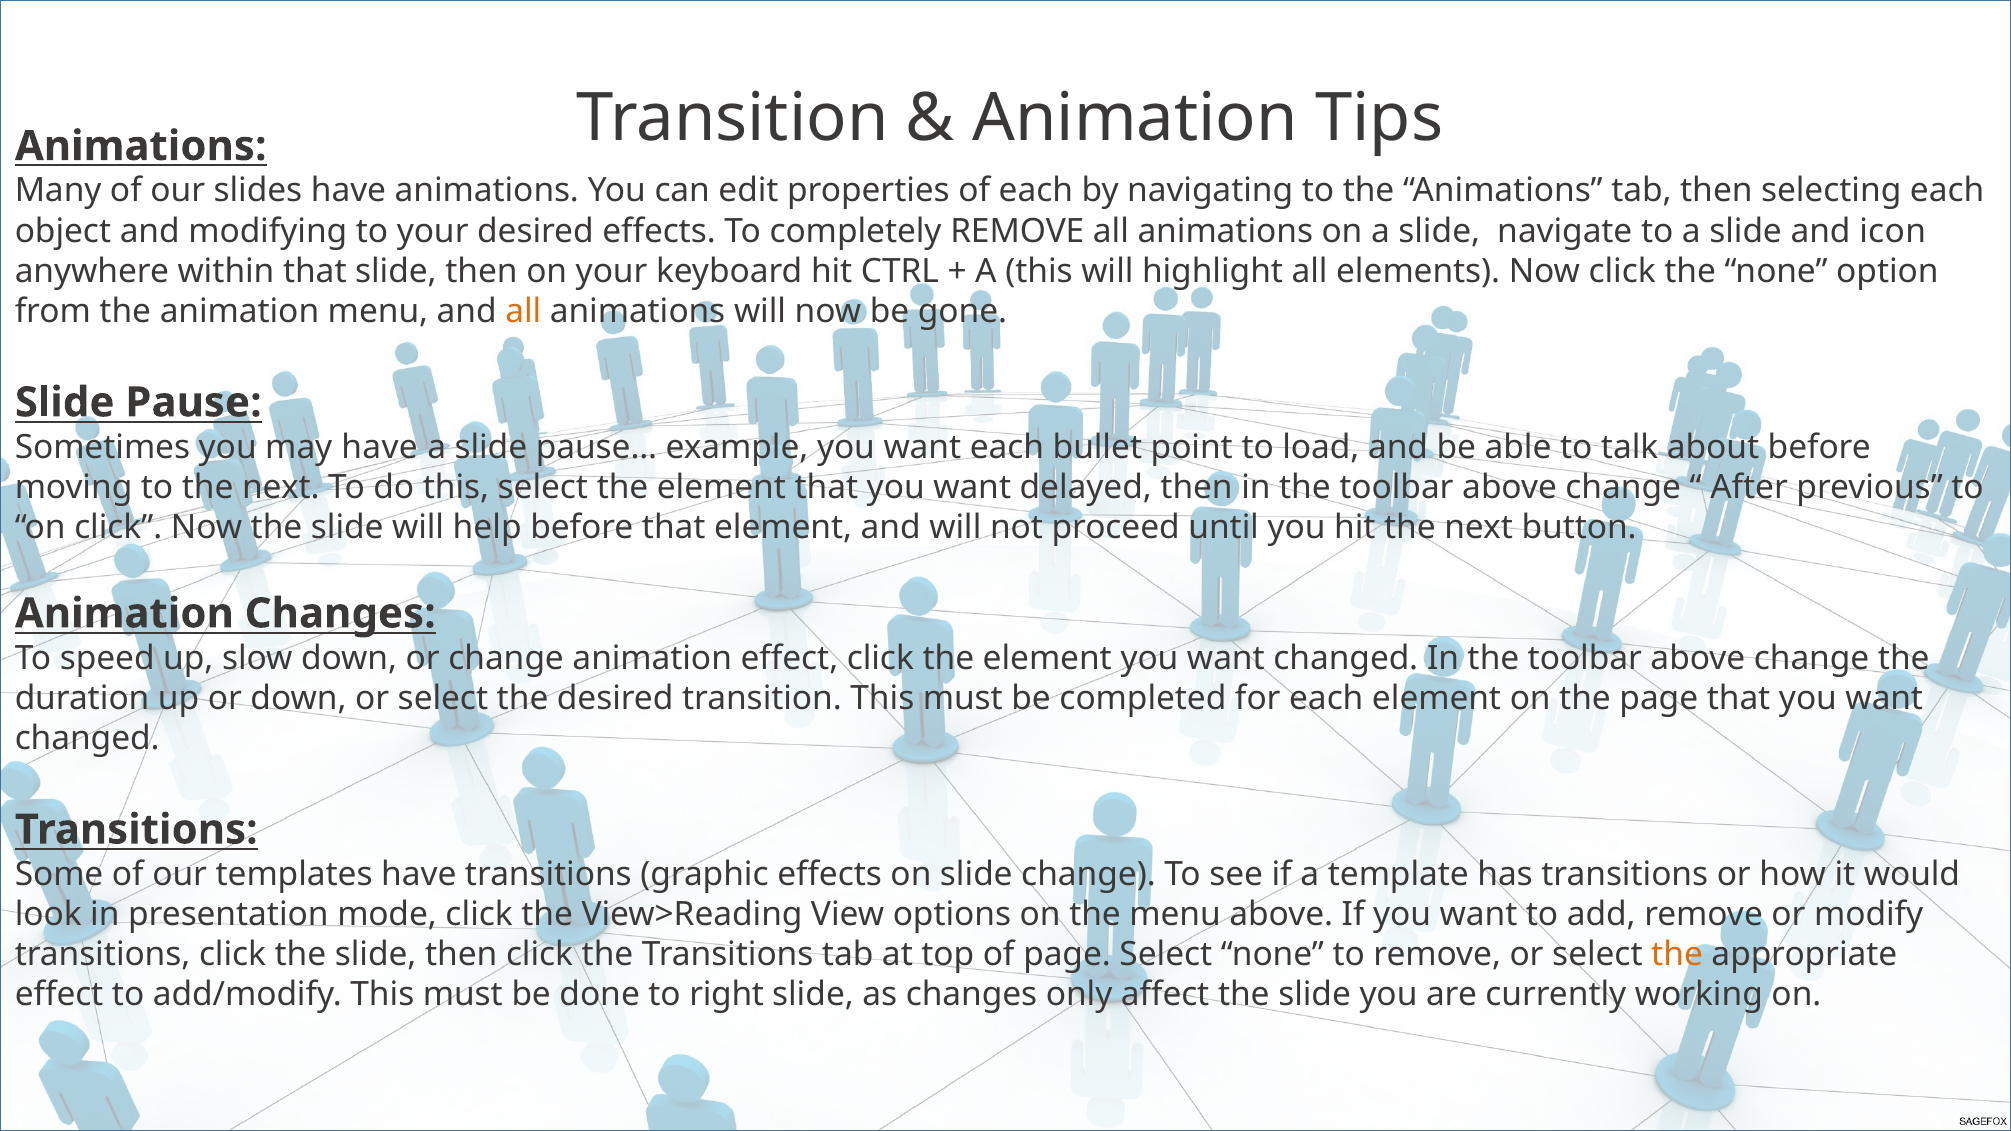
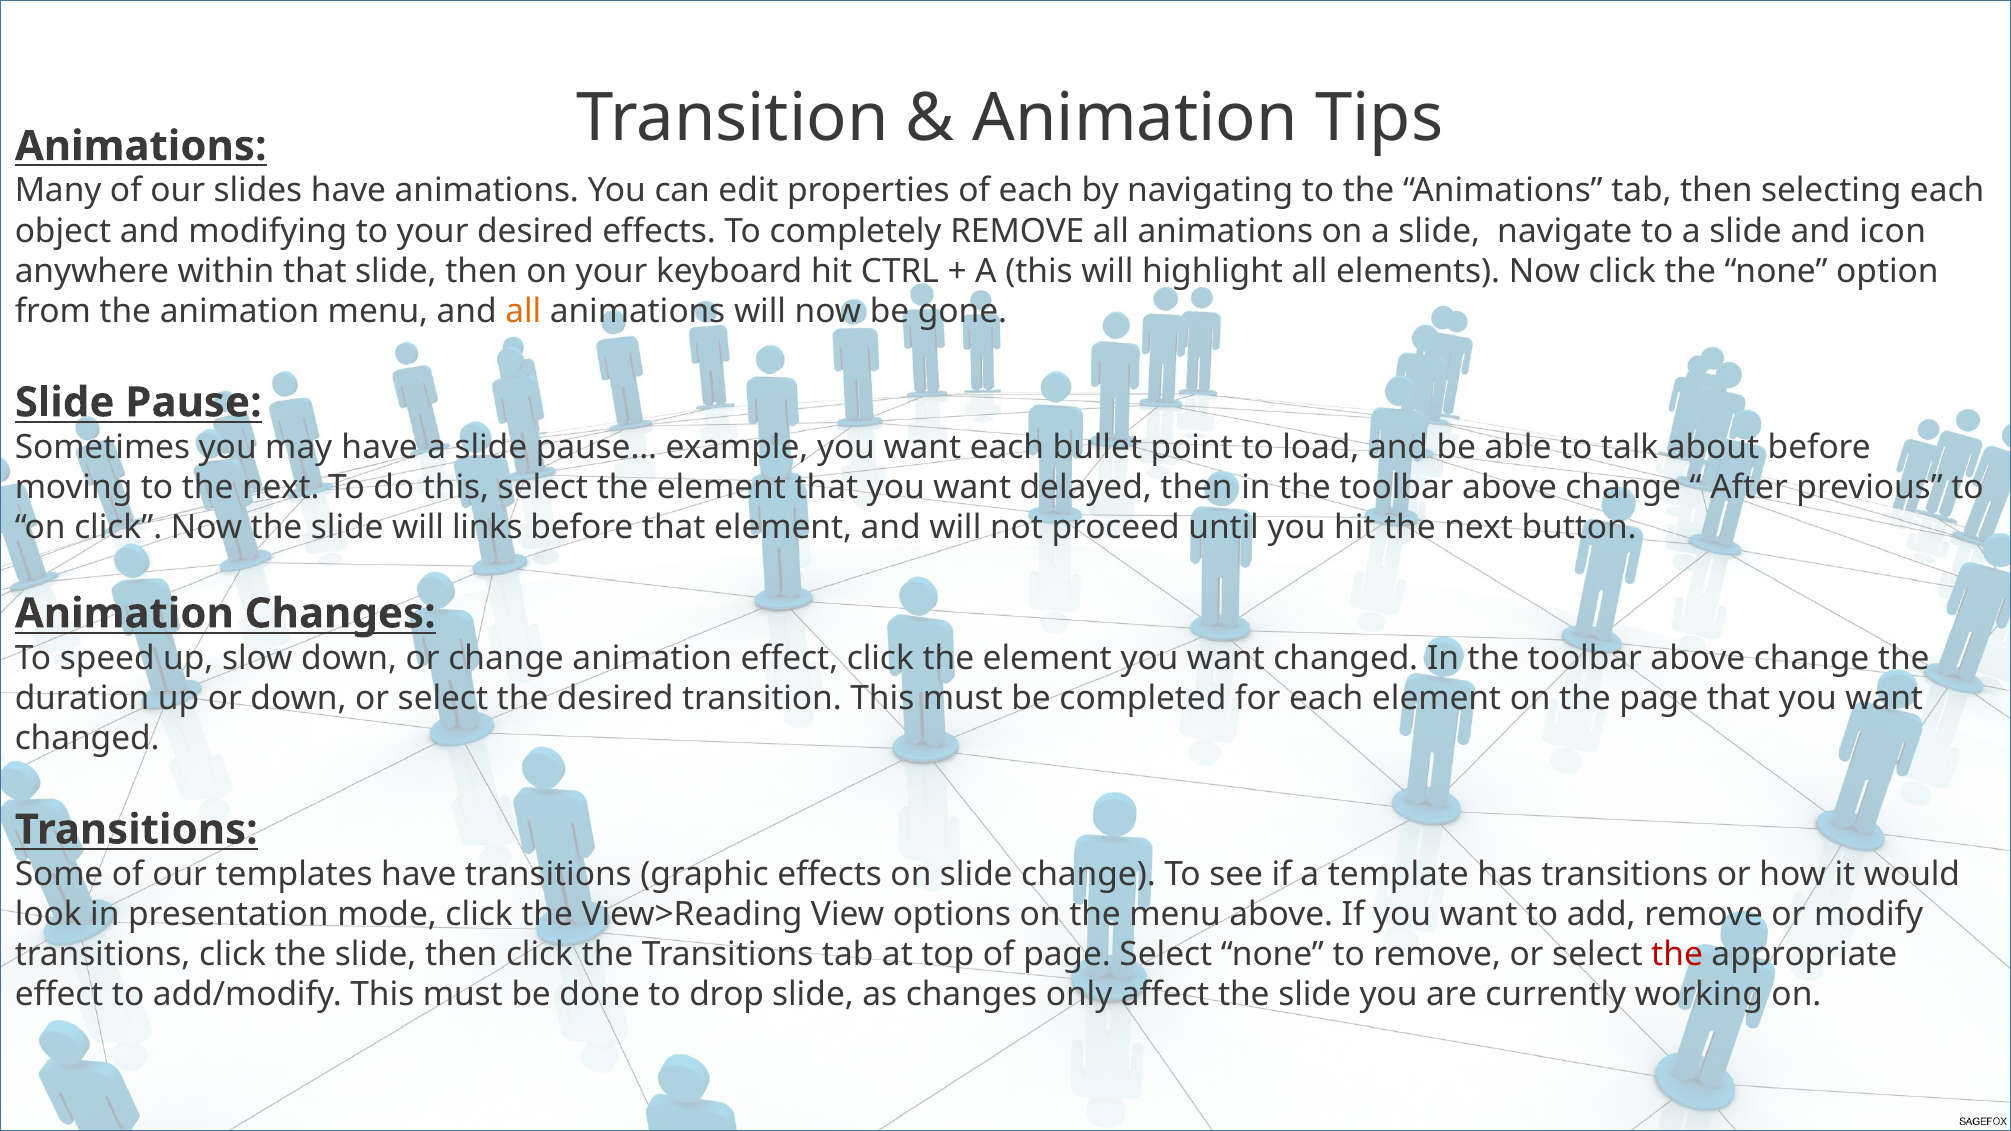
help: help -> links (487, 528)
the colour: orange -> red (1677, 955)
right: right -> drop (727, 995)
